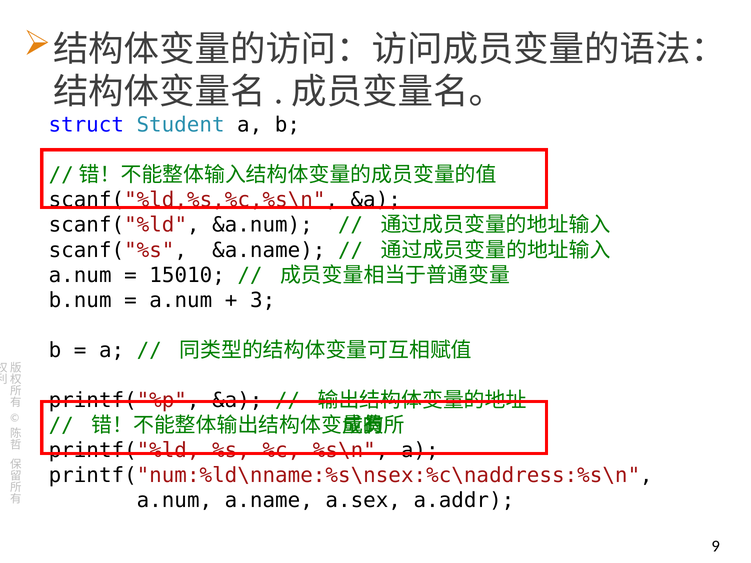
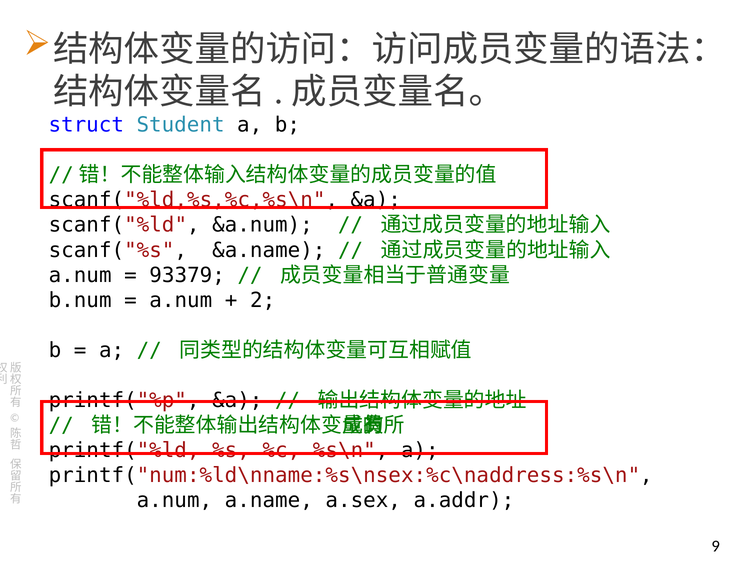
15010: 15010 -> 93379 (187, 275)
3: 3 -> 2 (263, 300)
